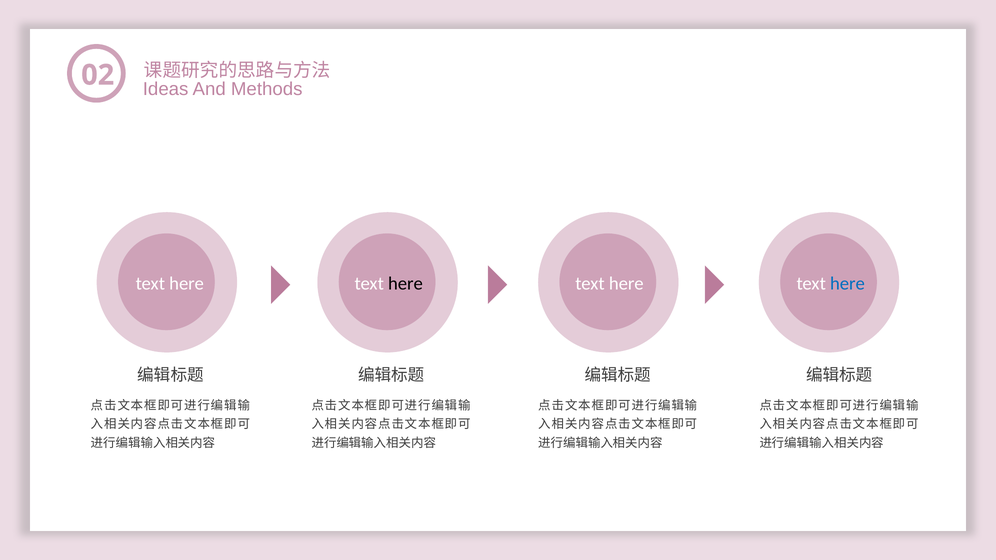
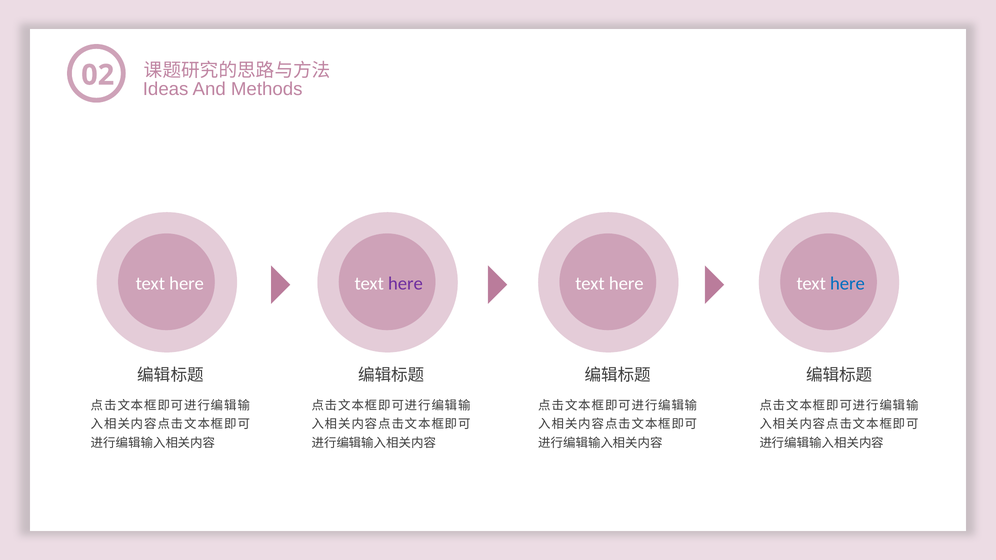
here colour: black -> purple (405, 284)
